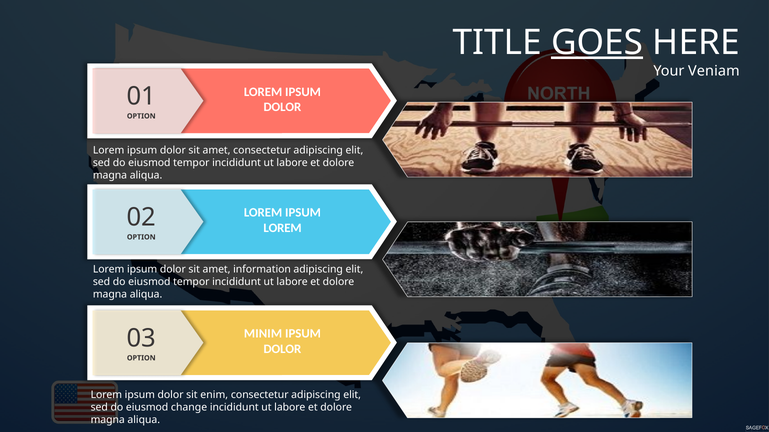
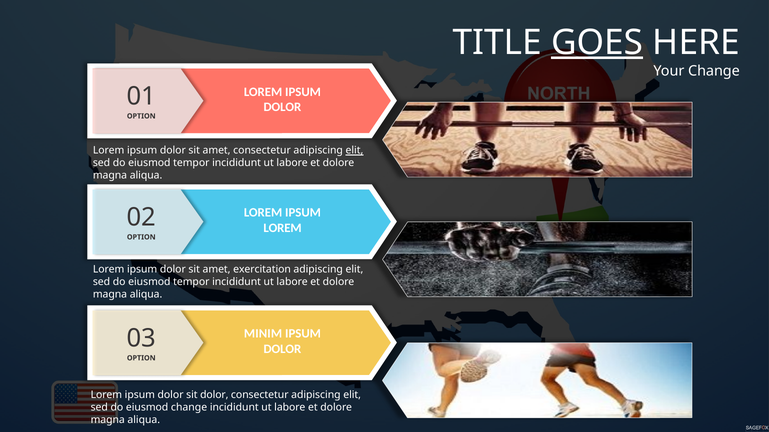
Your Veniam: Veniam -> Change (714, 71)
elit underline: none -> present (354, 151)
information: information -> exercitation (262, 270)
sit enim: enim -> dolor (214, 395)
